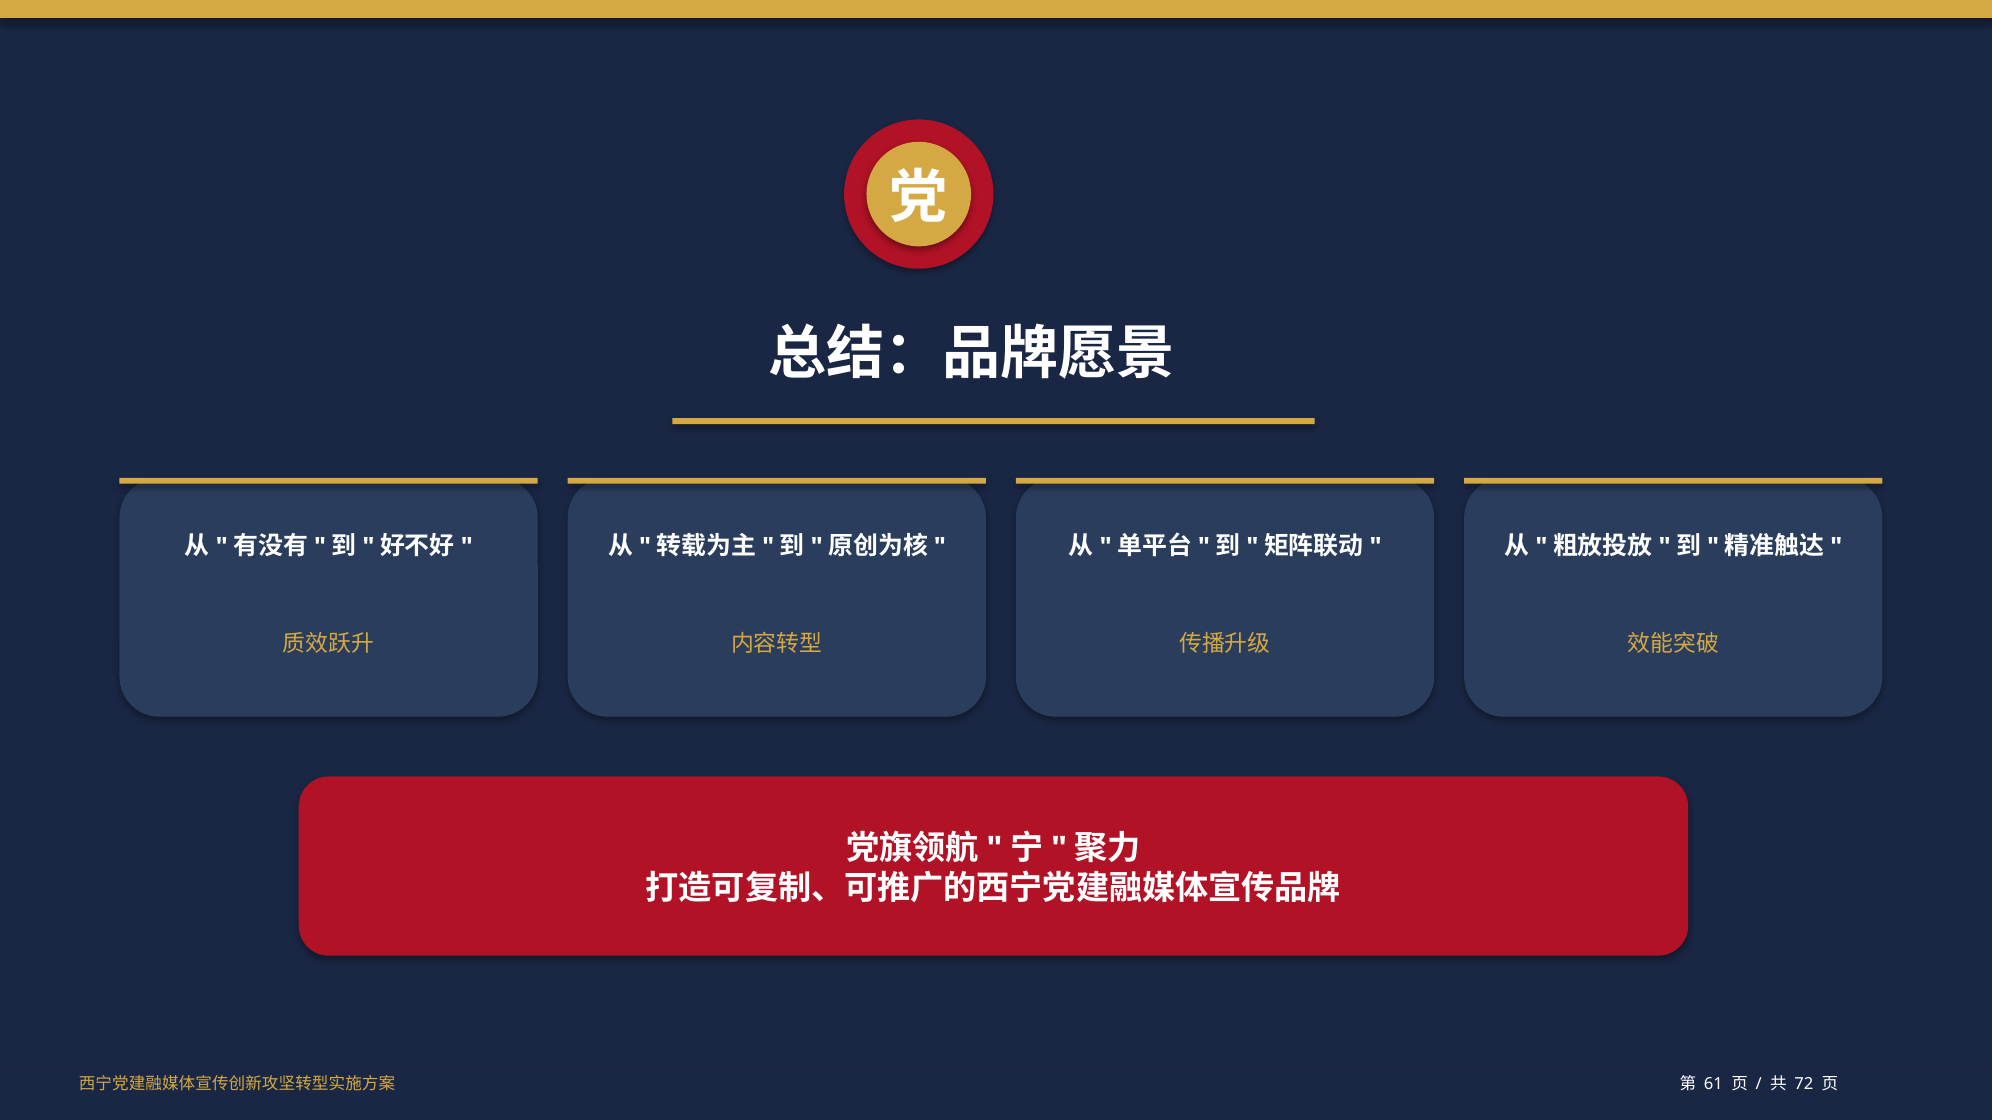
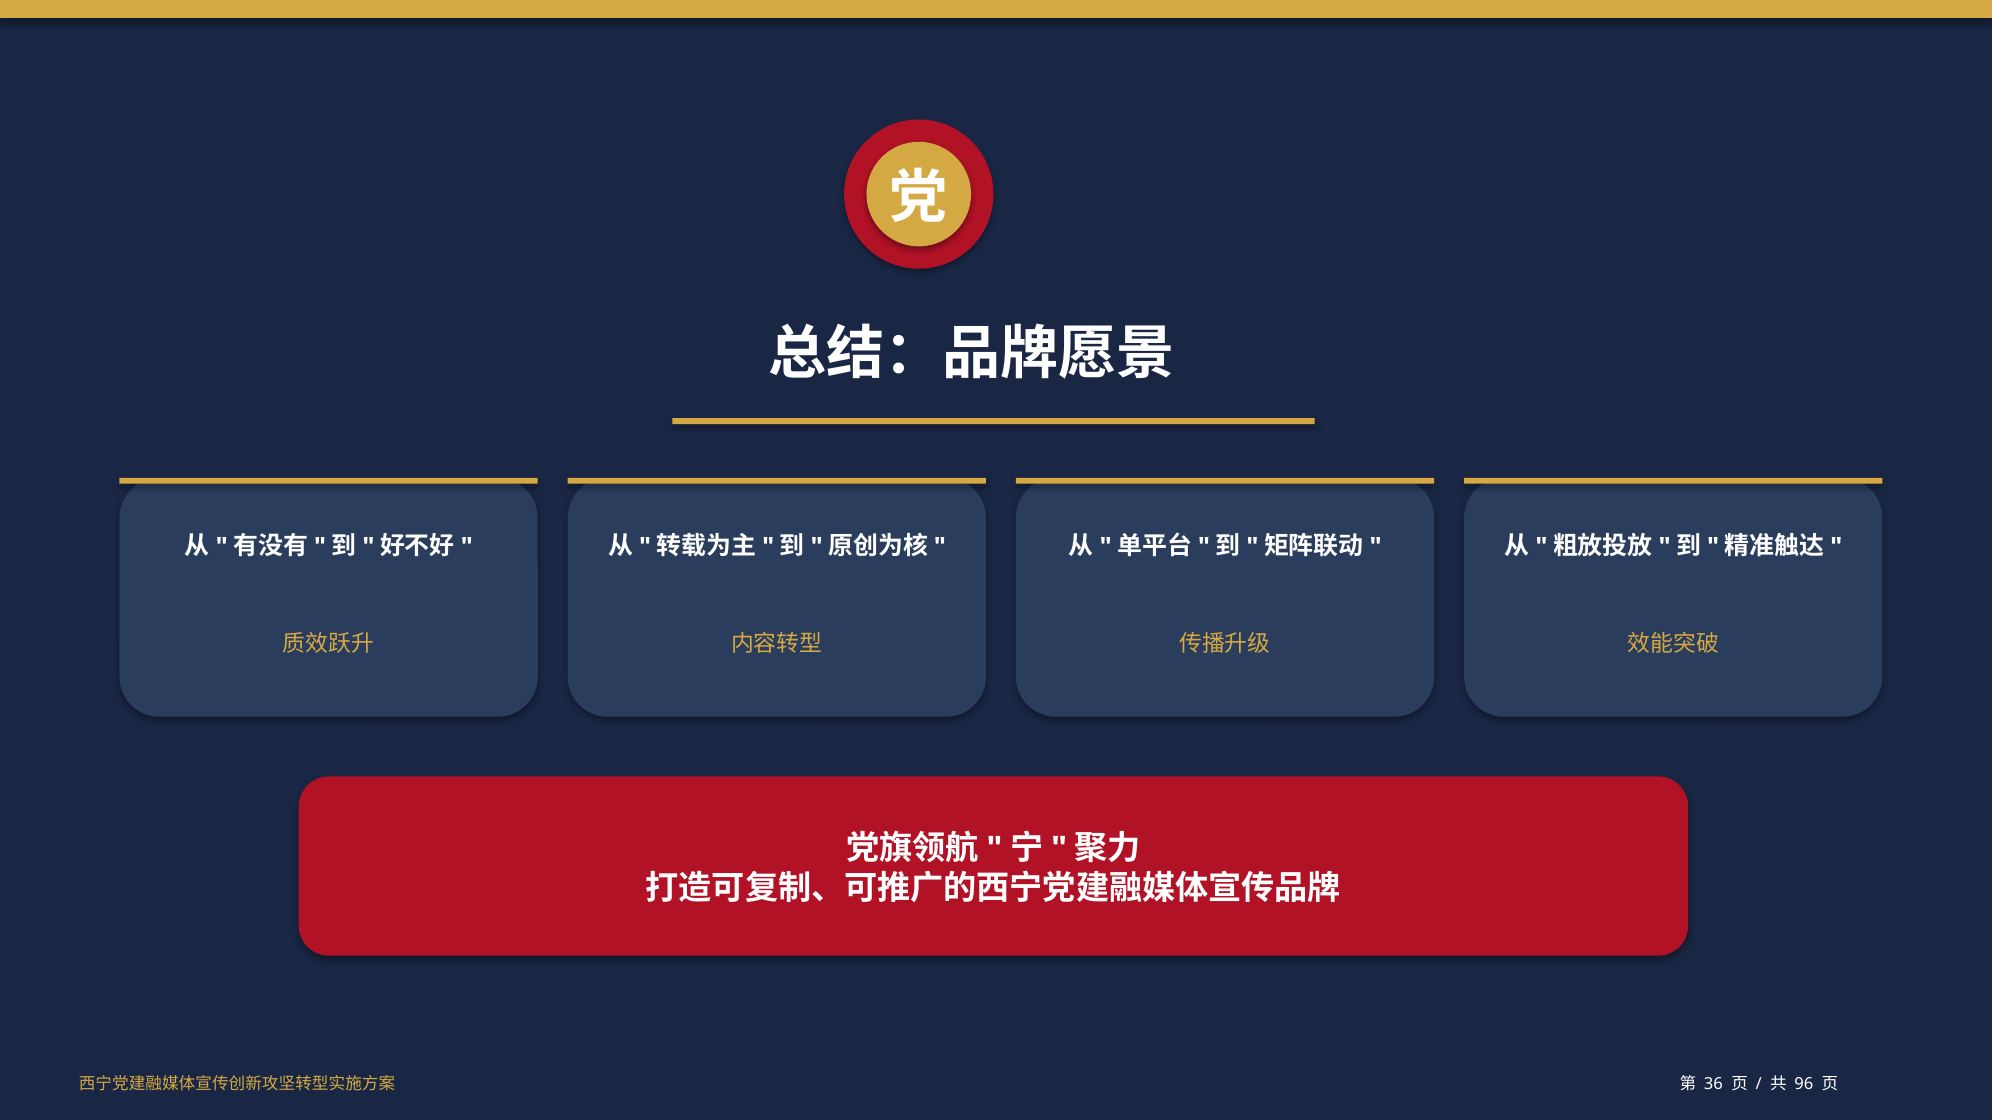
61: 61 -> 36 (1713, 1084)
72: 72 -> 96 (1804, 1084)
